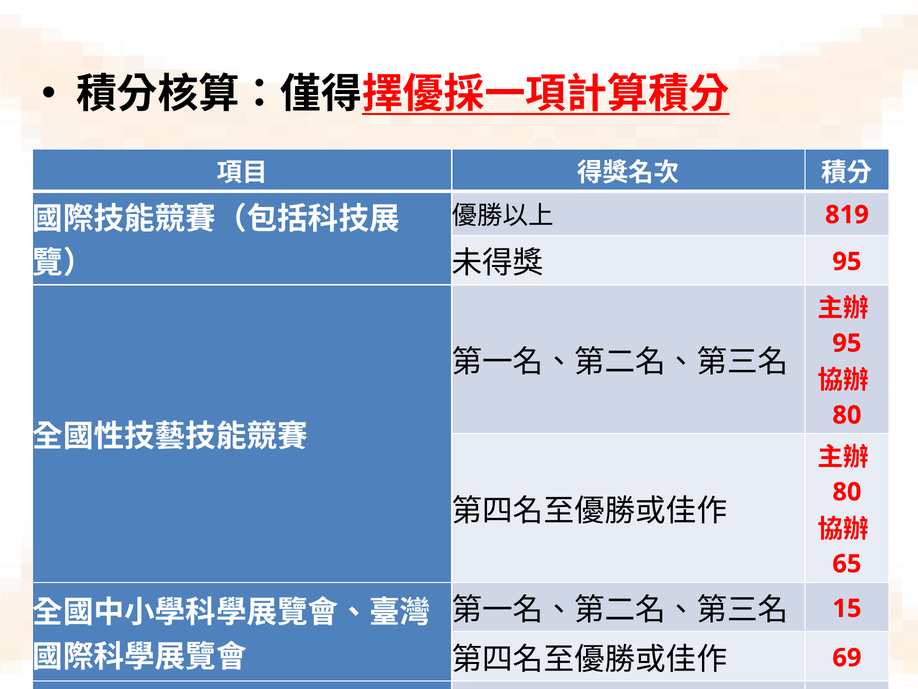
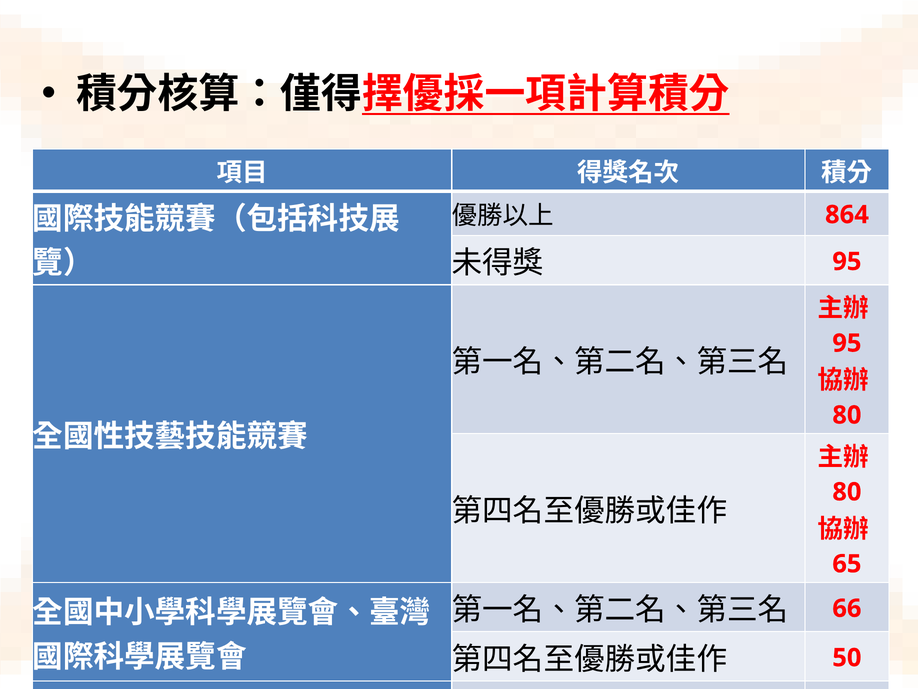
819: 819 -> 864 (847, 215)
15: 15 -> 66 (847, 608)
69: 69 -> 50 (847, 657)
